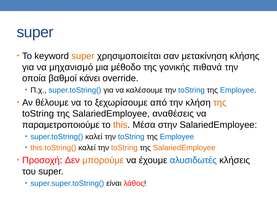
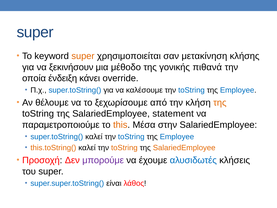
μηχανισμό: μηχανισμό -> ξεκινήσουν (71, 67)
βαθμοί: βαθμοί -> ένδειξη (63, 78)
αναθέσεις: αναθέσεις -> statement (173, 114)
μπορούμε colour: orange -> purple (103, 160)
